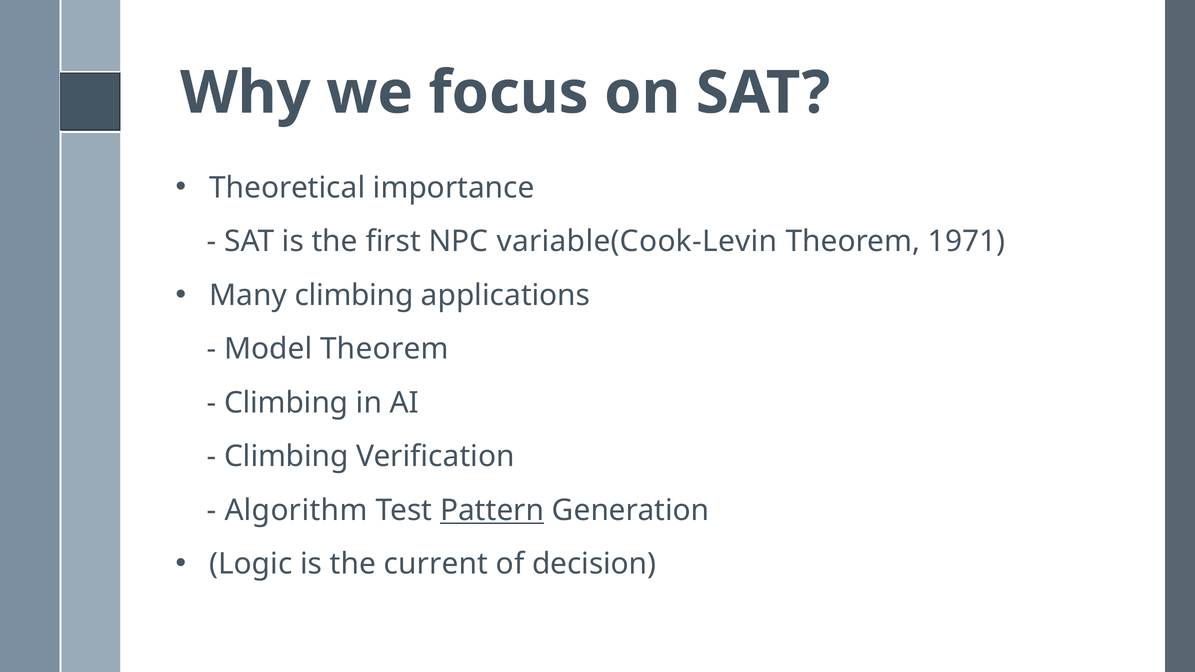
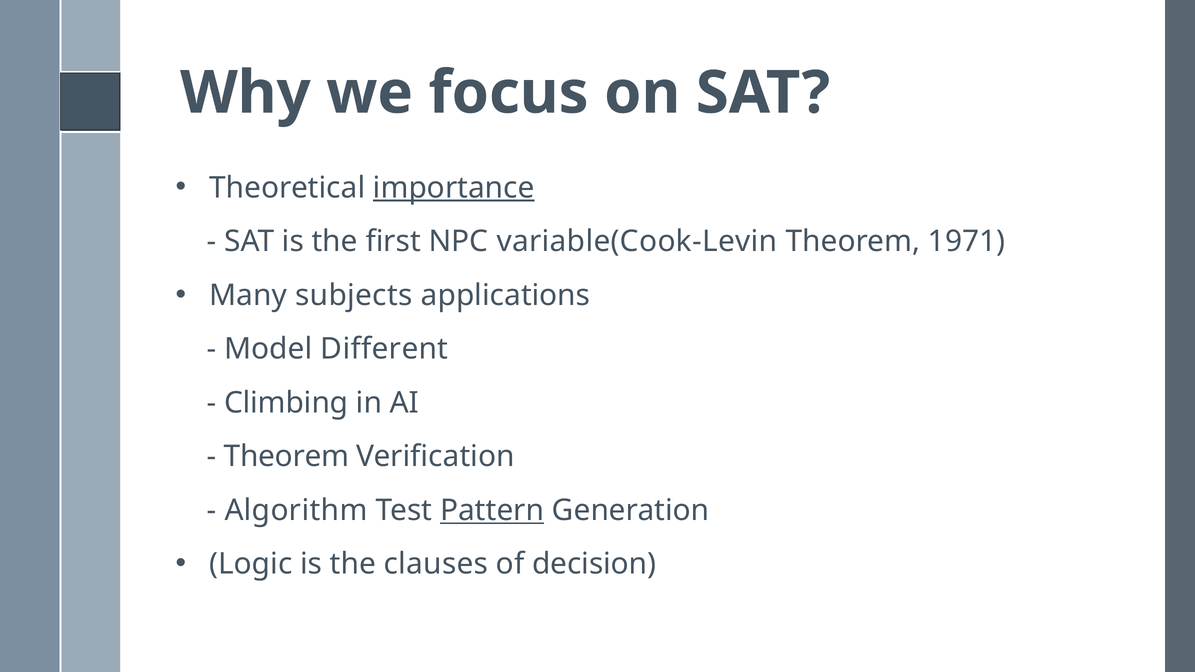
importance underline: none -> present (454, 188)
Many climbing: climbing -> subjects (354, 295)
Model Theorem: Theorem -> Different (384, 349)
Climbing: Climbing -> Theorem (286, 457)
current: current -> clauses (436, 564)
